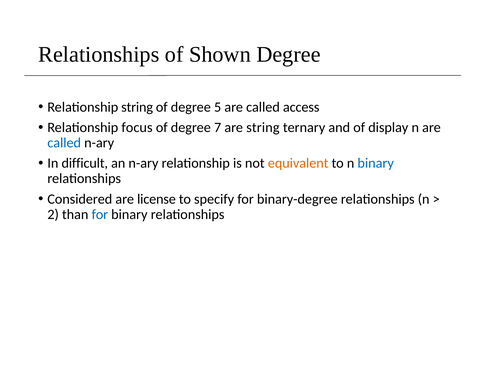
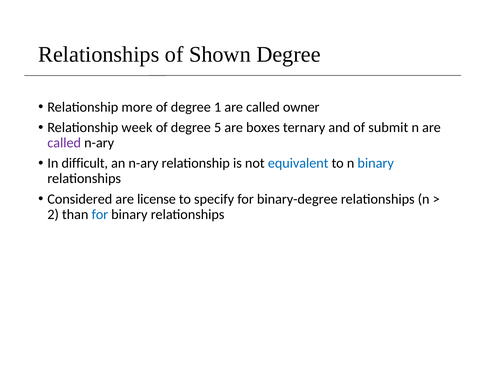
Relationship string: string -> more (137, 107)
5: 5 -> 1 (218, 107)
access: access -> owner (301, 107)
focus: focus -> week (137, 127)
7: 7 -> 5 (218, 127)
are string: string -> boxes (263, 127)
display: display -> submit (388, 127)
called colour: blue -> purple (64, 143)
equivalent colour: orange -> blue (298, 163)
